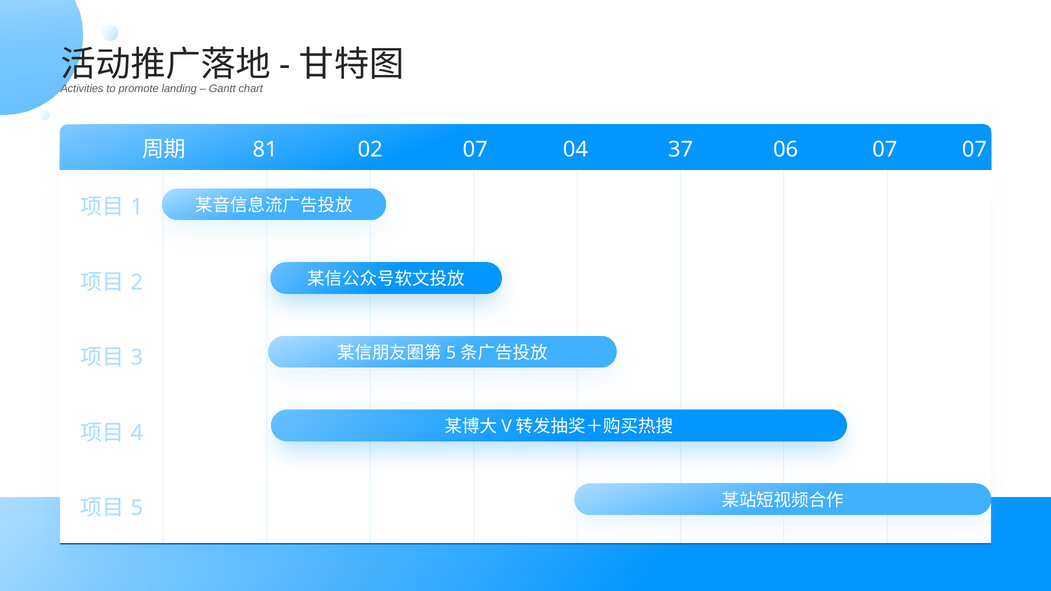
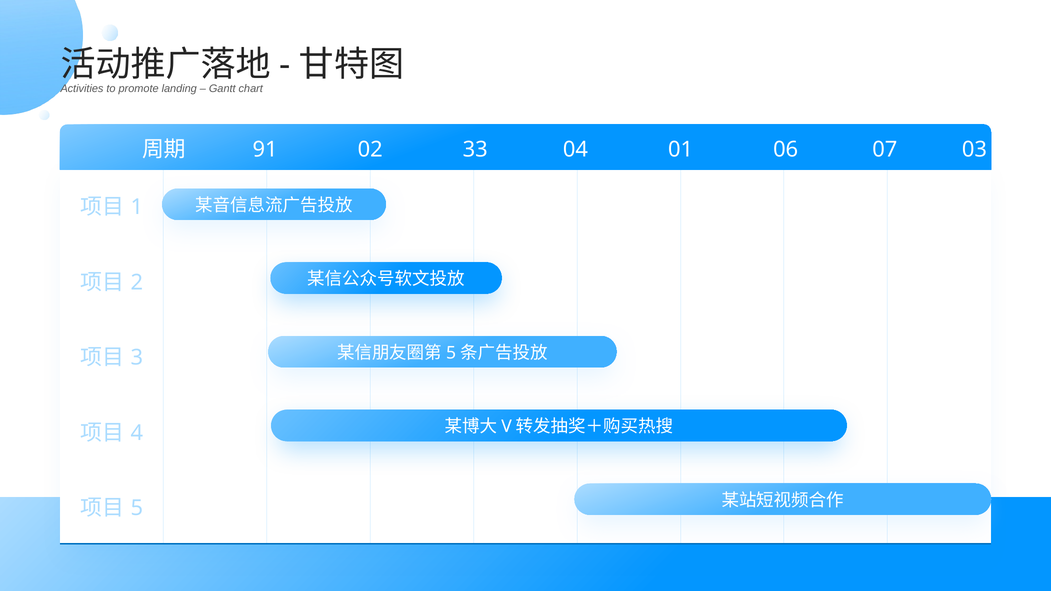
81: 81 -> 91 (265, 149)
02 07: 07 -> 33 (475, 149)
37: 37 -> 01 (681, 149)
07 07: 07 -> 03 (974, 149)
